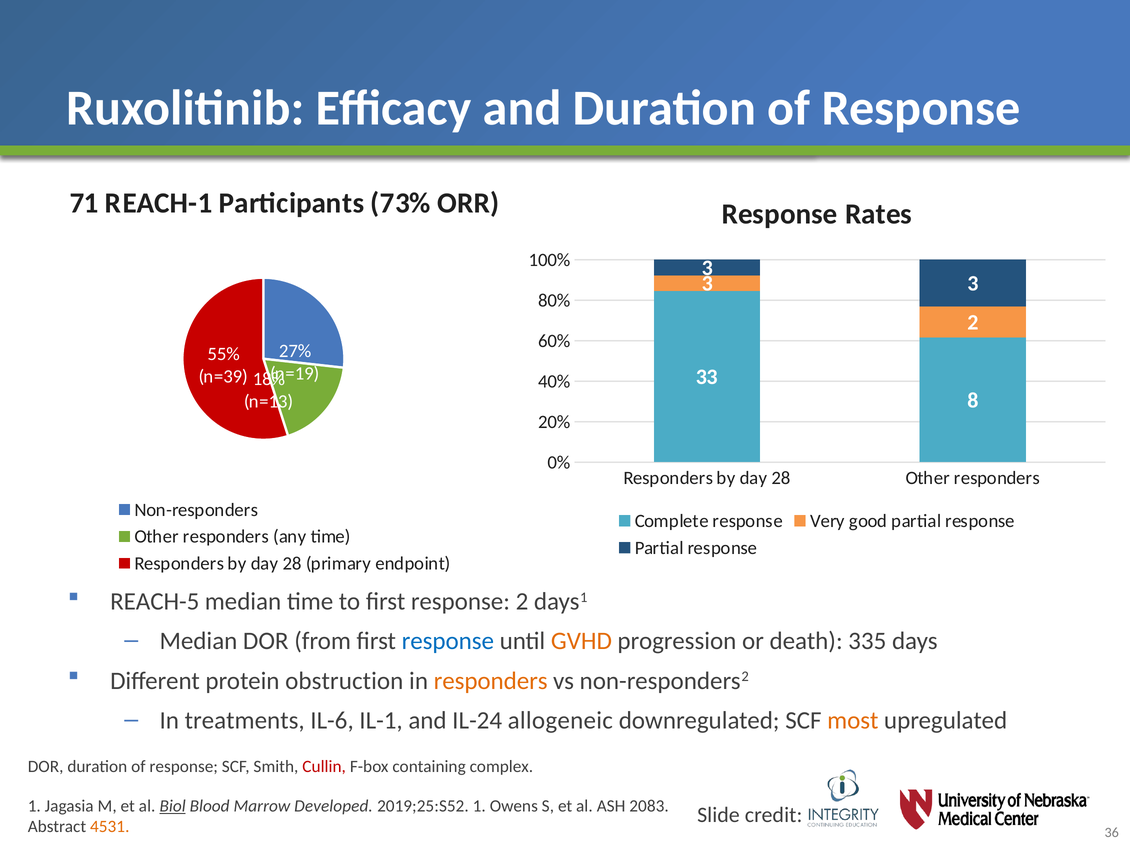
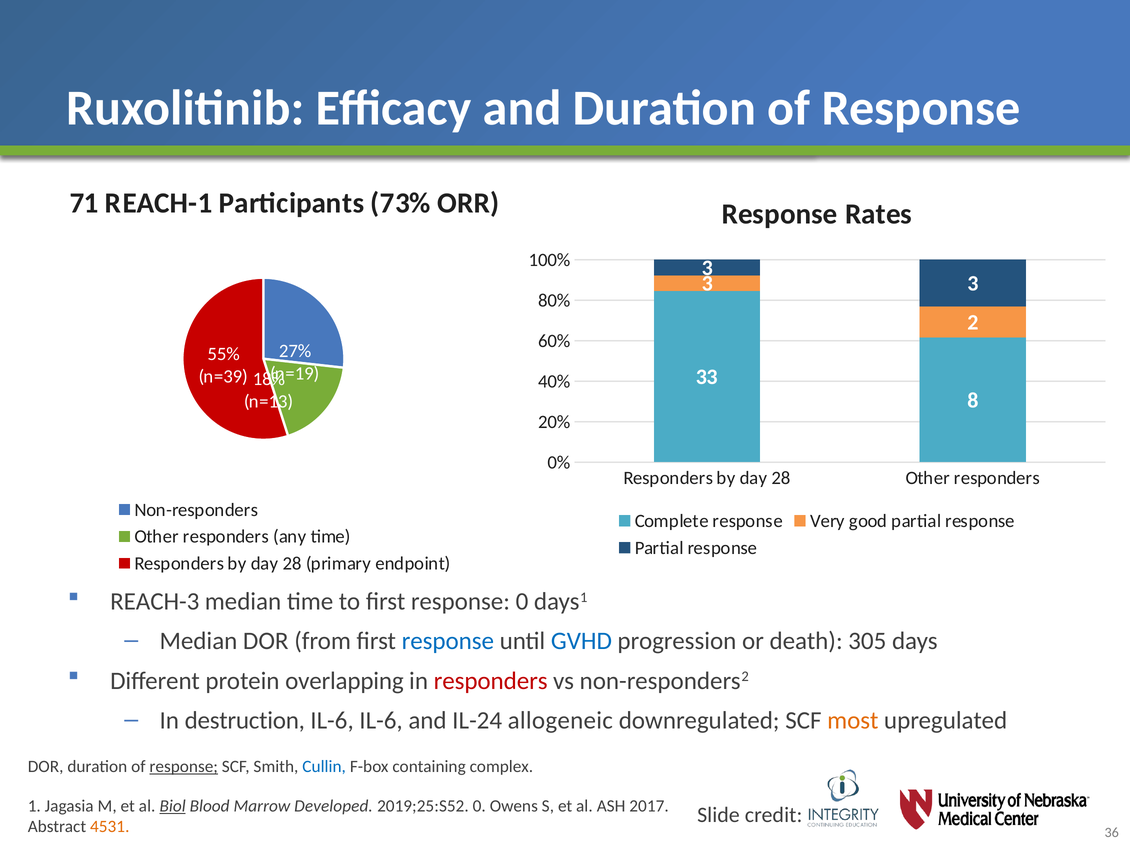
REACH-5: REACH-5 -> REACH-3 (155, 601)
response 2: 2 -> 0 (522, 601)
GVHD colour: orange -> blue (581, 641)
335: 335 -> 305 (867, 641)
obstruction: obstruction -> overlapping (344, 680)
responders colour: orange -> red (491, 680)
treatments: treatments -> destruction (245, 720)
IL-6 IL-1: IL-1 -> IL-6 (381, 720)
response underline: none -> present (184, 766)
Cullin colour: red -> blue (324, 766)
2019;25:S52 1: 1 -> 0 (479, 806)
2083: 2083 -> 2017 (649, 806)
